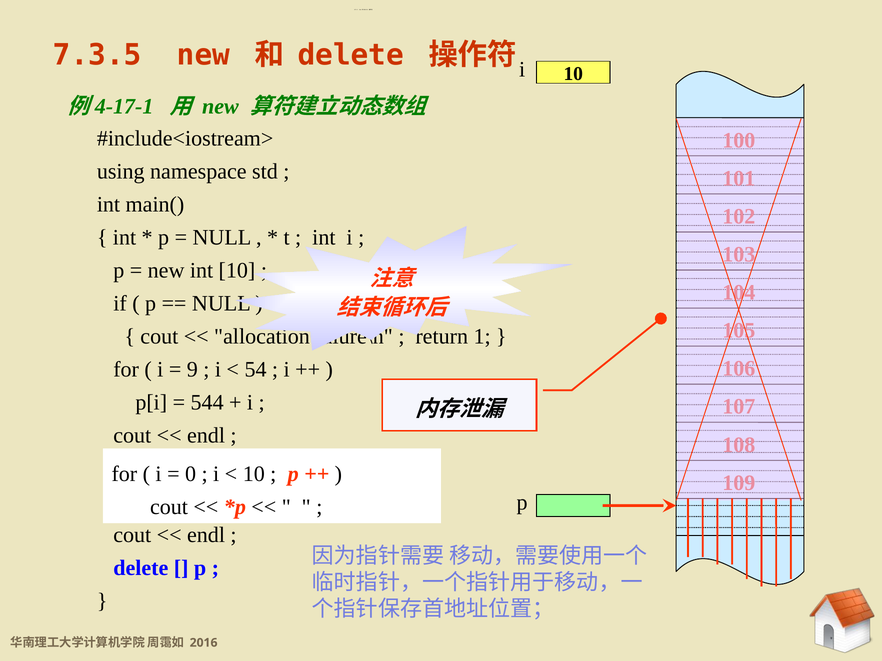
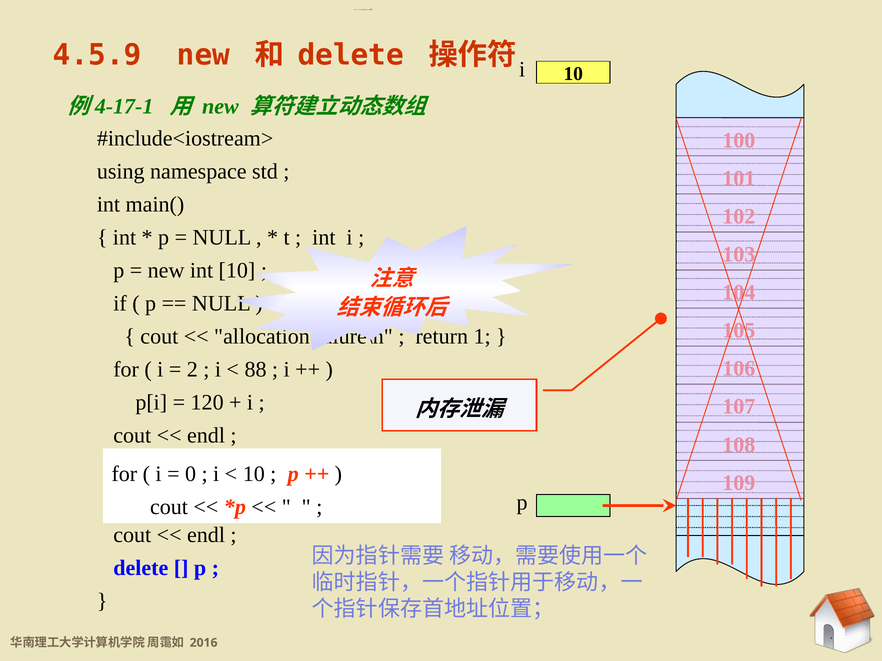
7.3.5: 7.3.5 -> 4.5.9 (97, 55)
9: 9 -> 2 (192, 370)
54: 54 -> 88 (256, 370)
544: 544 -> 120 (207, 403)
